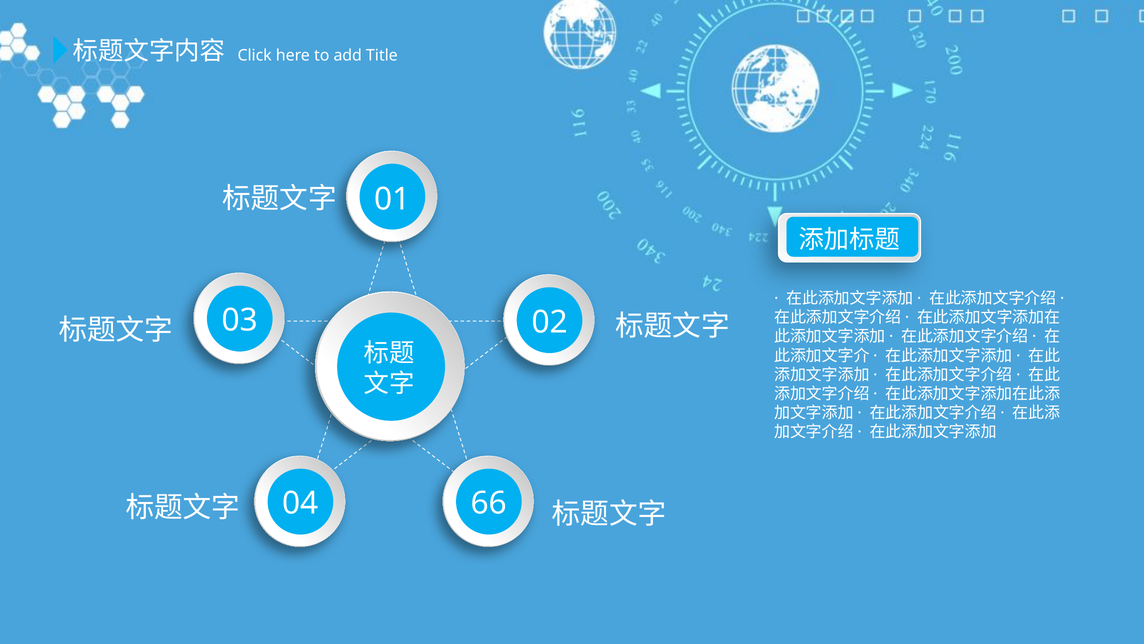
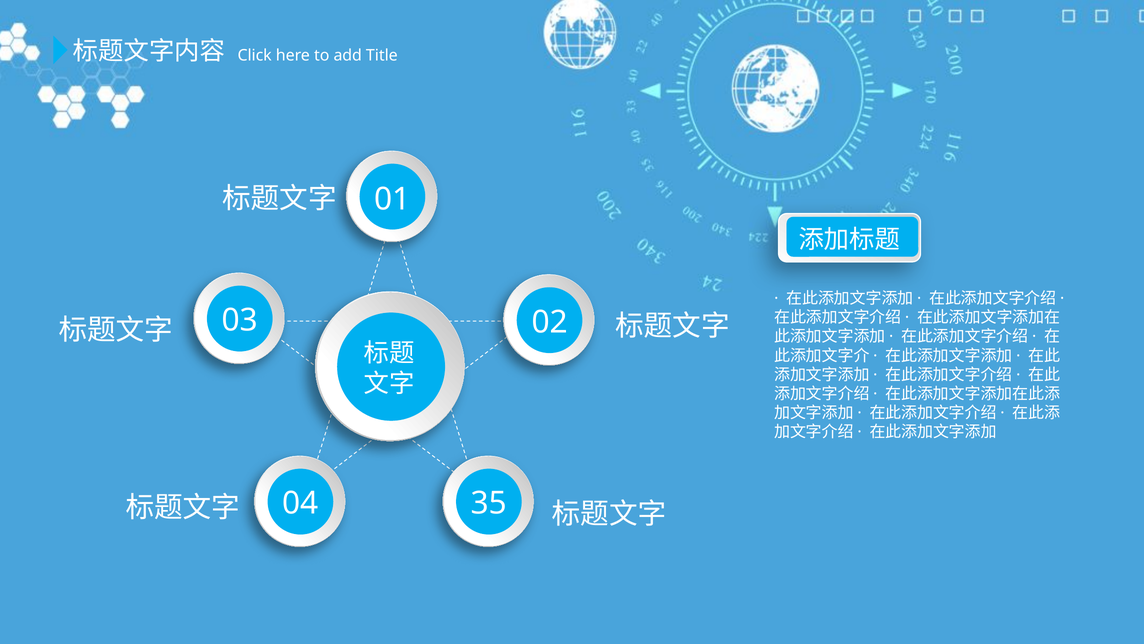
66: 66 -> 35 (489, 503)
